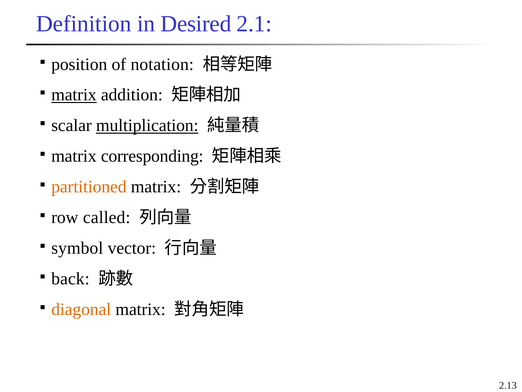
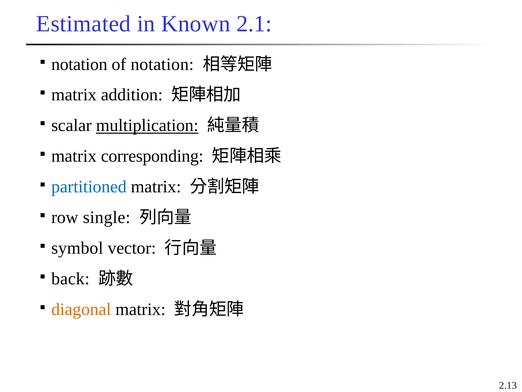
Definition: Definition -> Estimated (84, 24)
Desired: Desired -> Known (196, 24)
position: position -> notation (79, 64)
matrix underline: present -> none (74, 95)
partitioned colour: orange -> blue (89, 187)
called: called -> single (107, 217)
